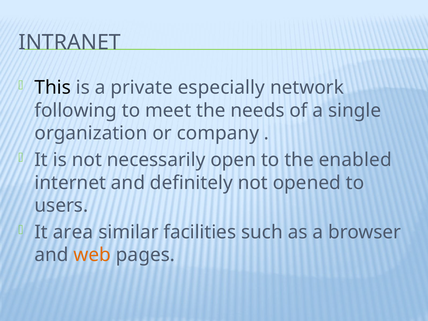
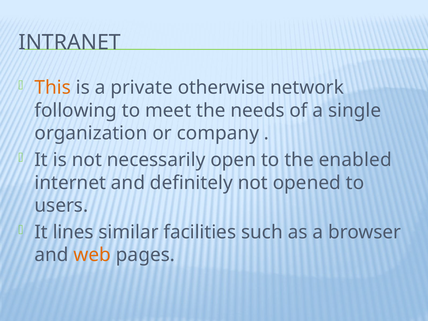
This colour: black -> orange (53, 88)
especially: especially -> otherwise (221, 88)
area: area -> lines (73, 232)
